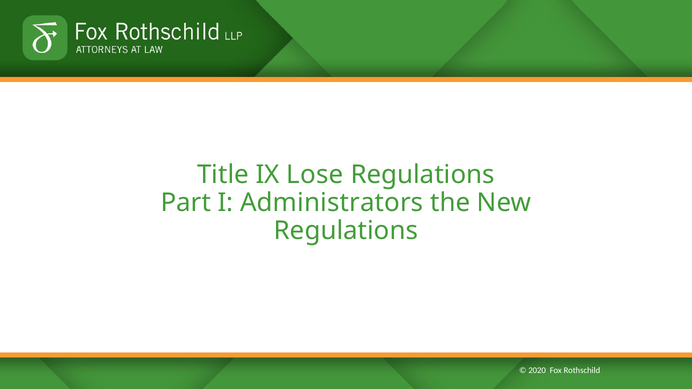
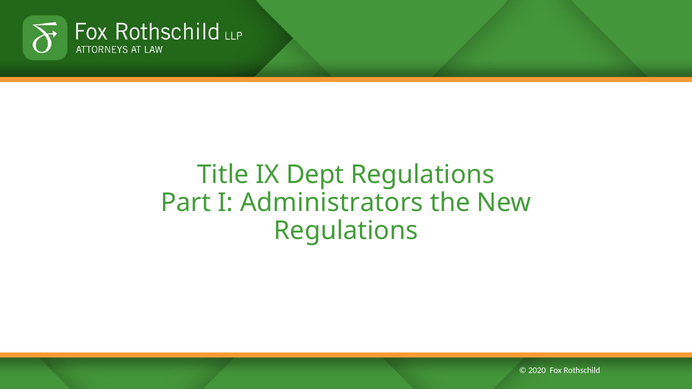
Lose: Lose -> Dept (315, 175)
